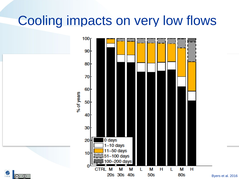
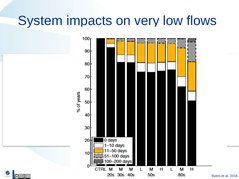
Cooling: Cooling -> System (40, 21)
